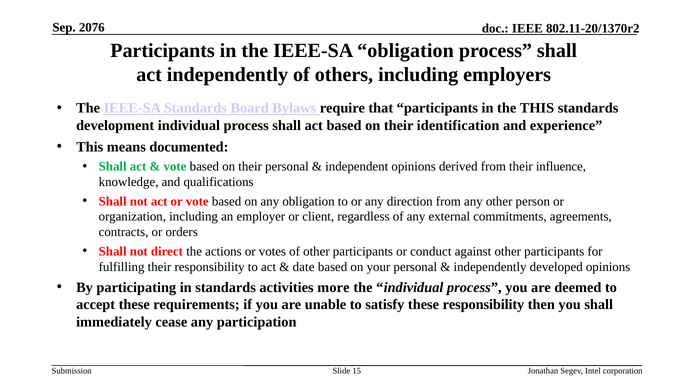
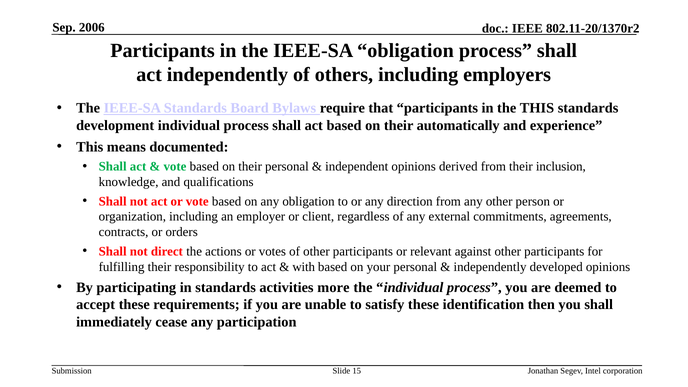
2076: 2076 -> 2006 (92, 27)
identification: identification -> automatically (458, 125)
influence: influence -> inclusion (561, 167)
conduct: conduct -> relevant (431, 251)
date: date -> with (304, 267)
these responsibility: responsibility -> identification (483, 305)
